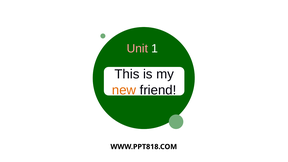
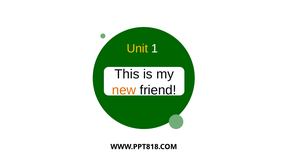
Unit colour: pink -> yellow (137, 49)
